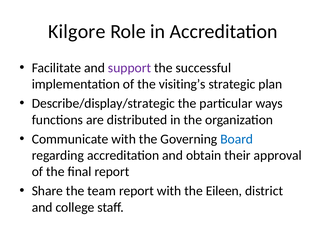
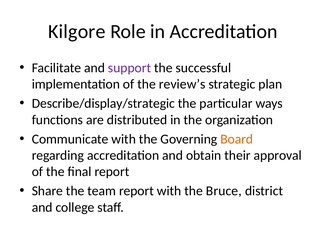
visiting’s: visiting’s -> review’s (182, 84)
Board colour: blue -> orange (237, 139)
Eileen: Eileen -> Bruce (224, 191)
